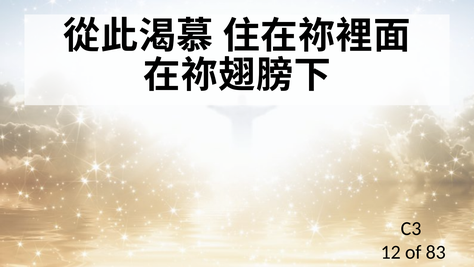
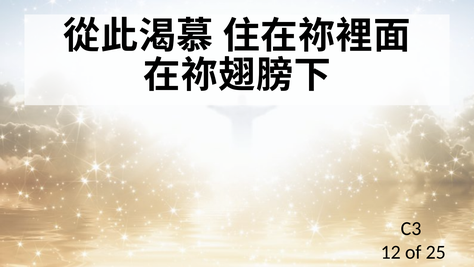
83: 83 -> 25 (436, 252)
